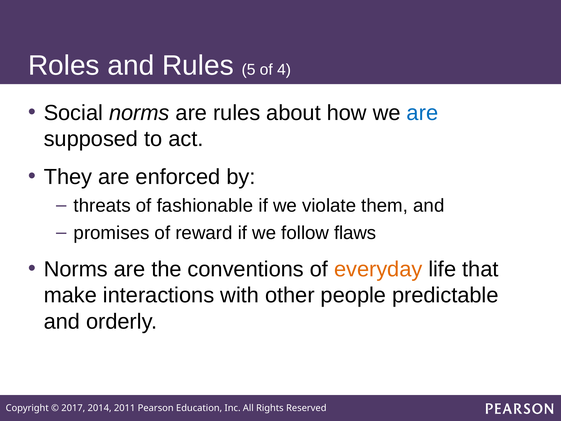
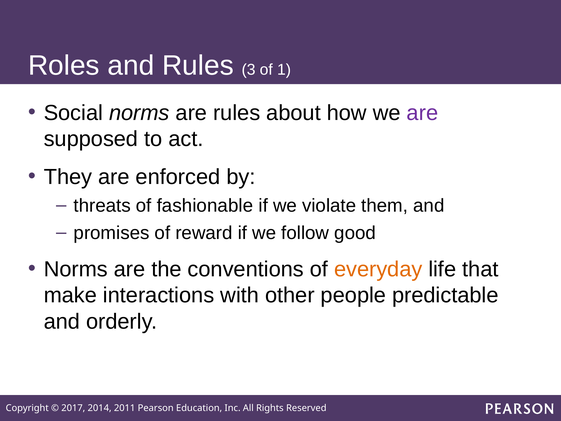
5: 5 -> 3 (249, 70)
4: 4 -> 1 (284, 70)
are colour: blue -> purple (422, 113)
flaws: flaws -> good (355, 233)
